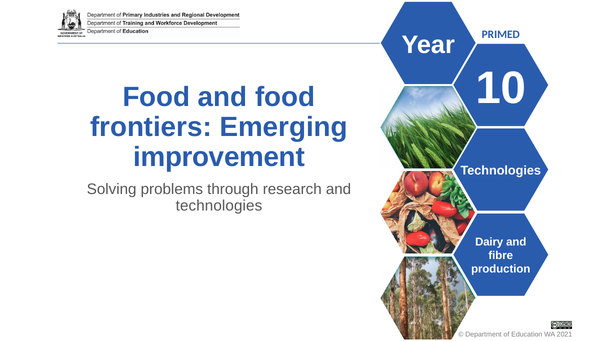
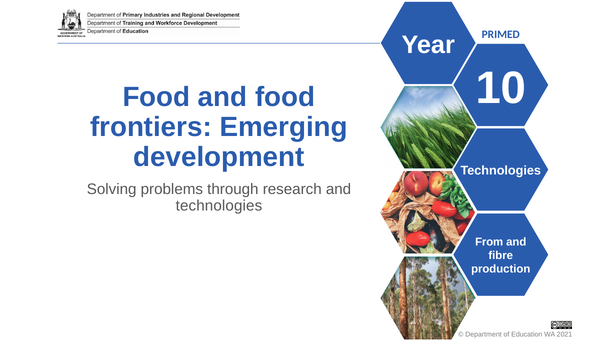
improvement: improvement -> development (219, 157)
Dairy: Dairy -> From (489, 242)
